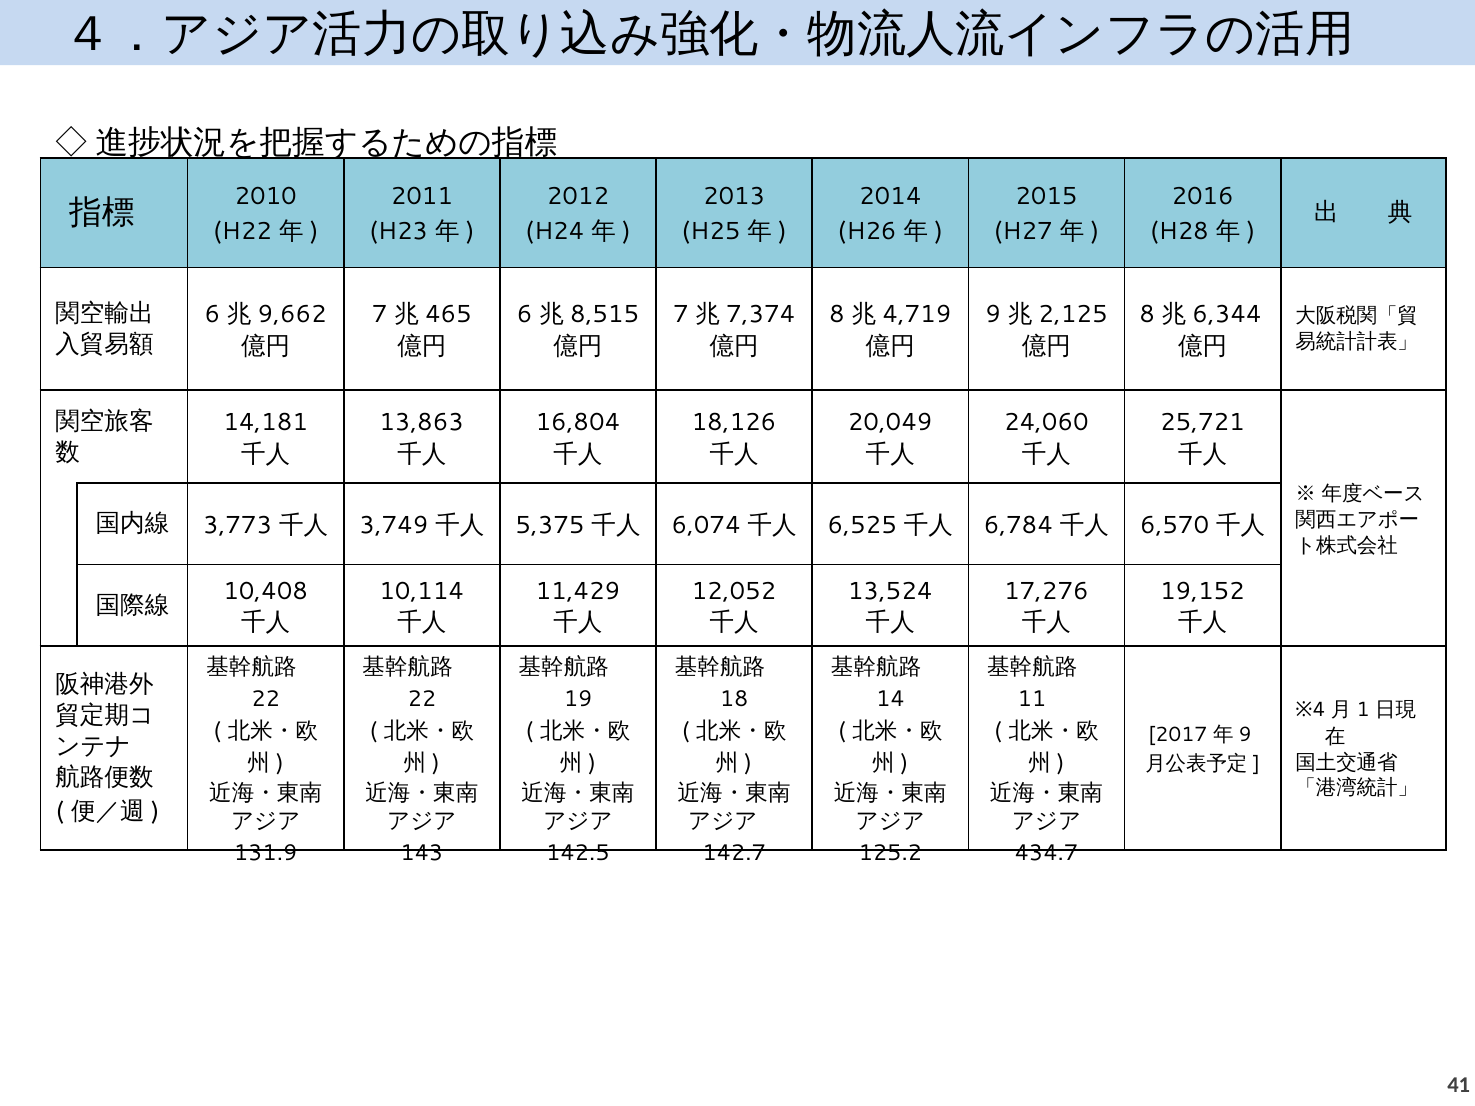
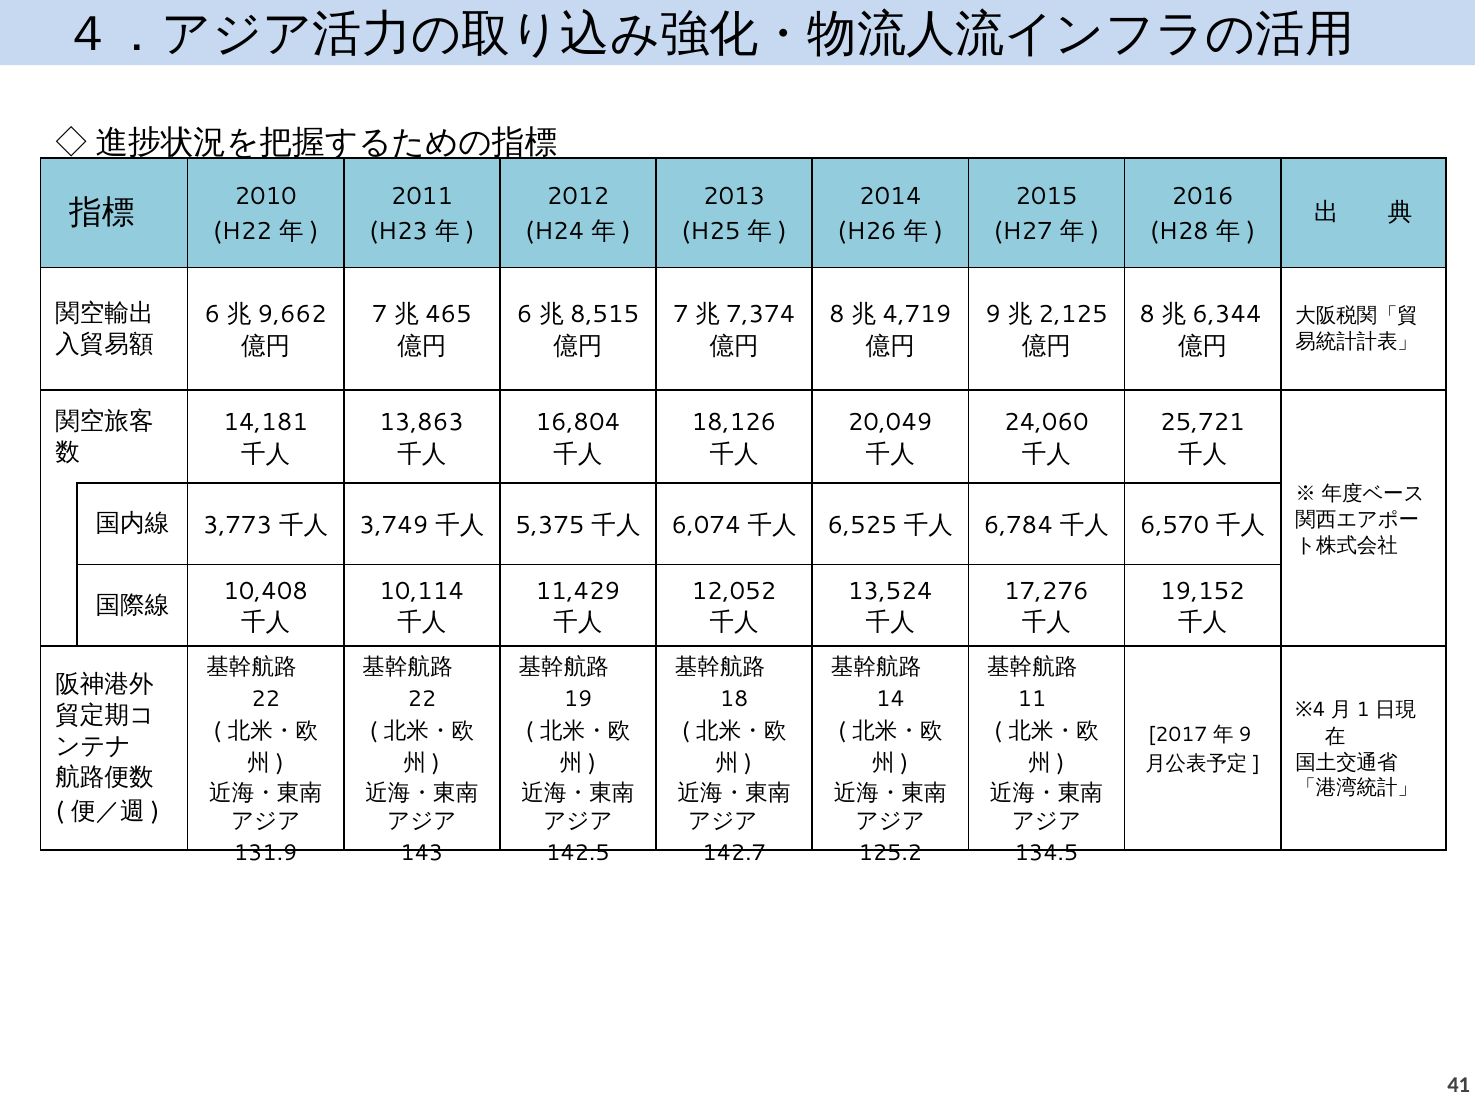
434.7: 434.7 -> 134.5 (1046, 853)
